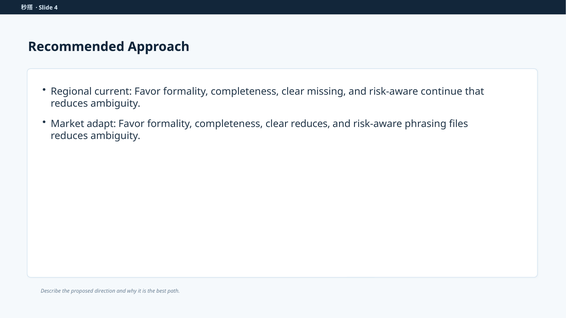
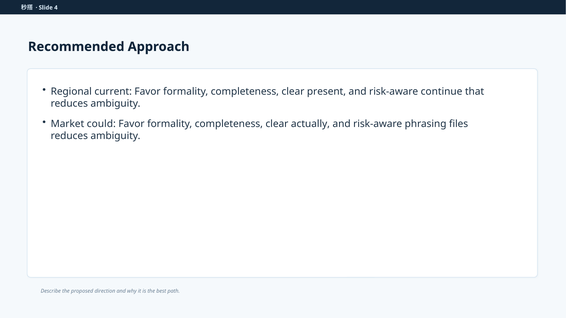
missing: missing -> present (326, 92)
adapt: adapt -> could (101, 124)
clear reduces: reduces -> actually (310, 124)
